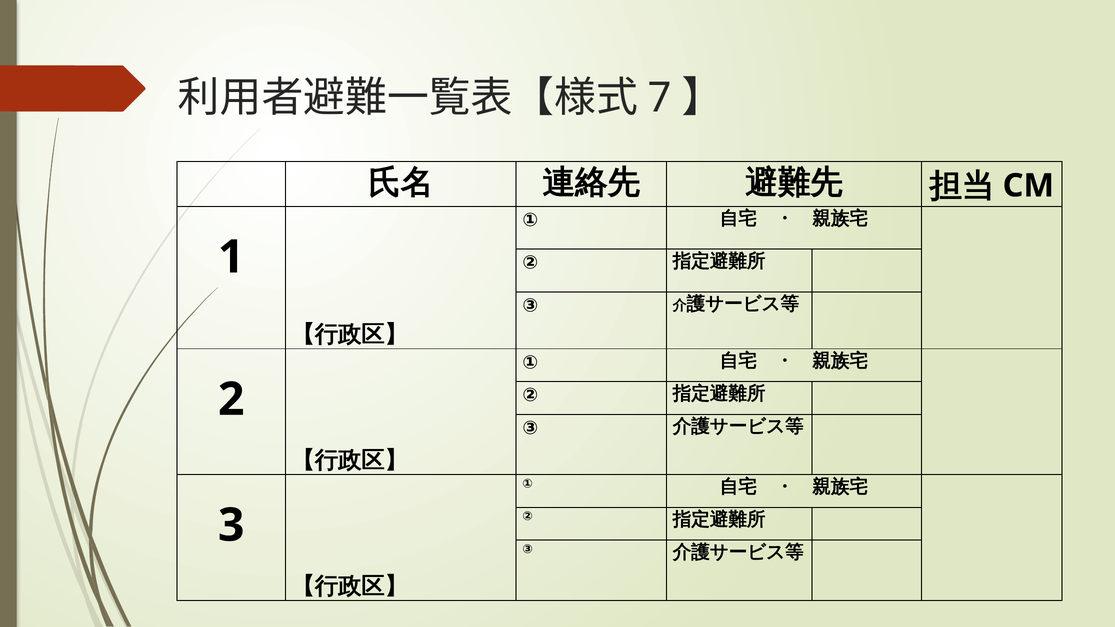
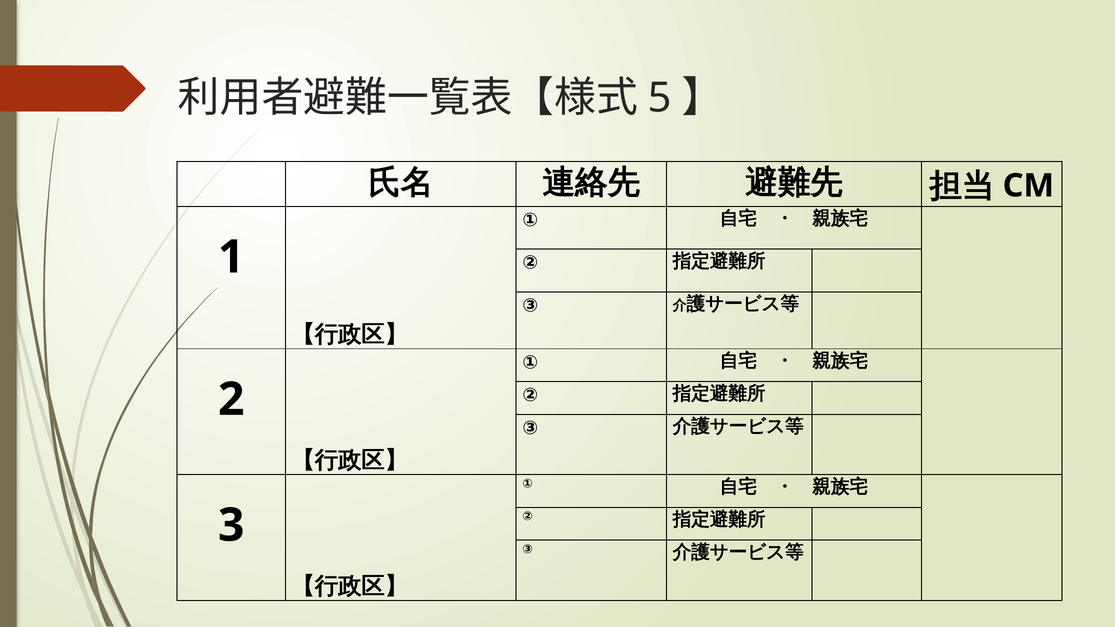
7: 7 -> 5 (660, 98)
